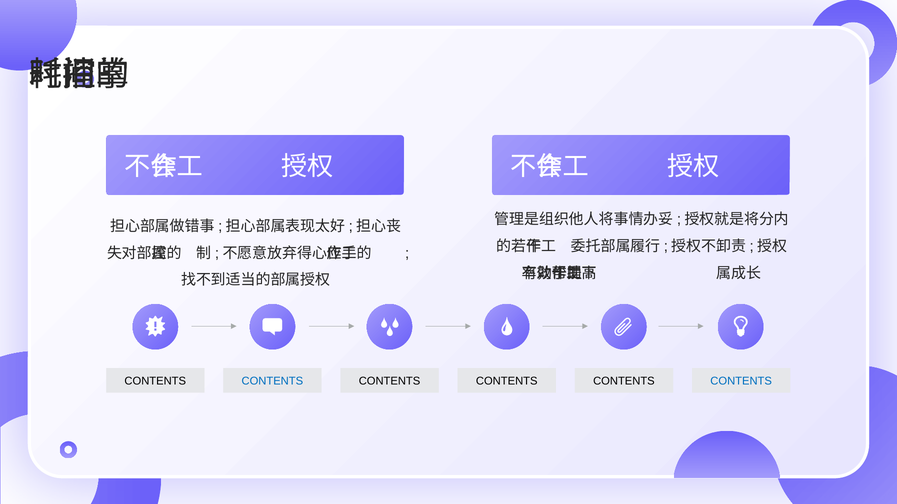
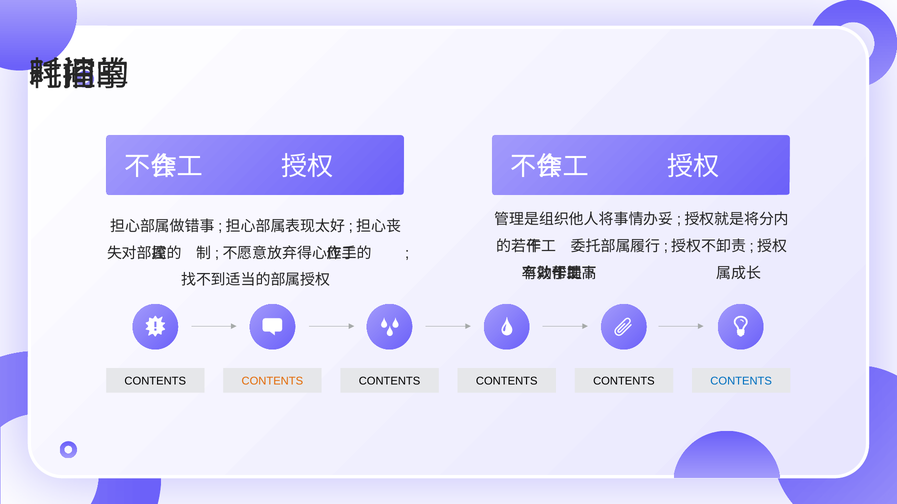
CONTENTS colour: blue -> orange (272, 382)
